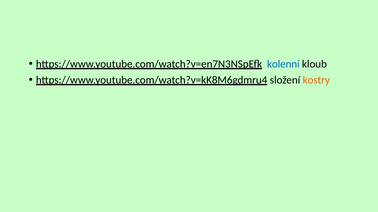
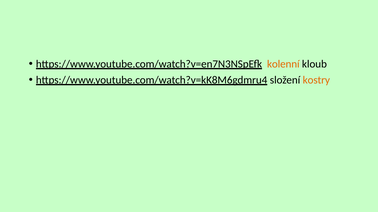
kolenní colour: blue -> orange (283, 64)
